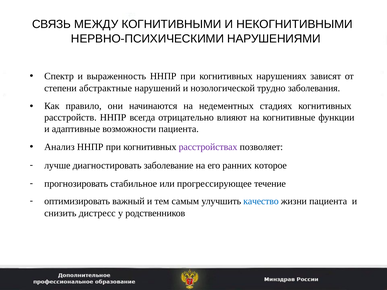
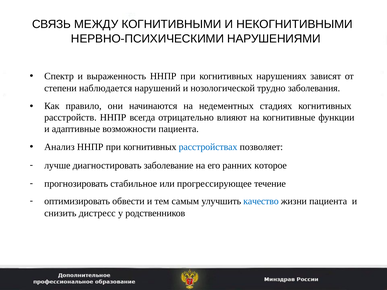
абстрактные: абстрактные -> наблюдается (106, 88)
расстройствах colour: purple -> blue (208, 147)
важный: важный -> обвести (128, 201)
